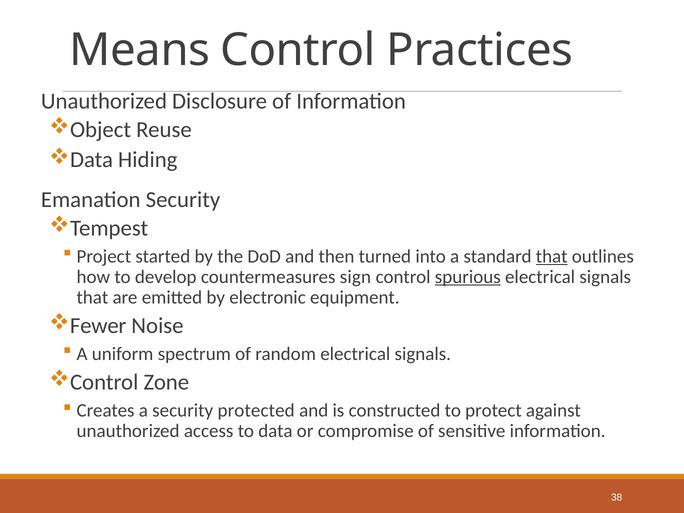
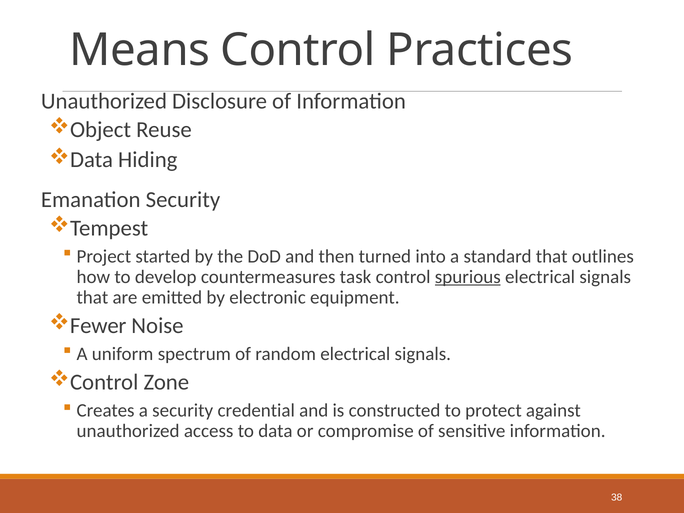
that underline: present -> none (552, 256)
sign: sign -> task (356, 277)
protected: protected -> credential (256, 411)
